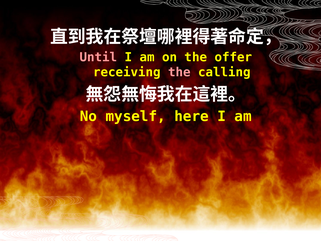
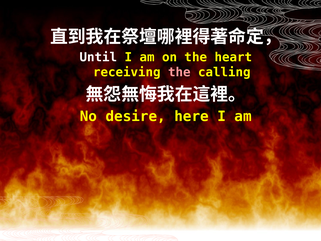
Until colour: pink -> white (98, 57)
offer: offer -> heart (233, 57)
myself: myself -> desire (136, 116)
